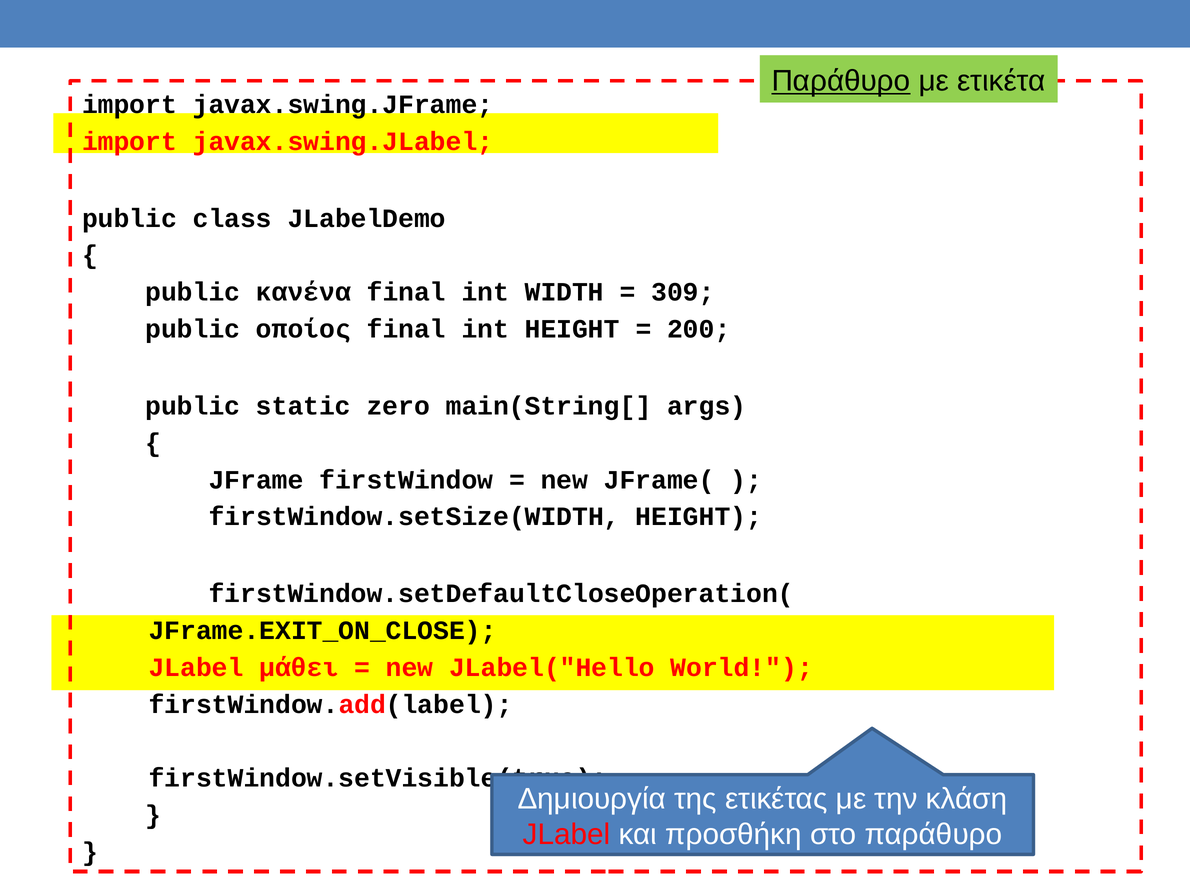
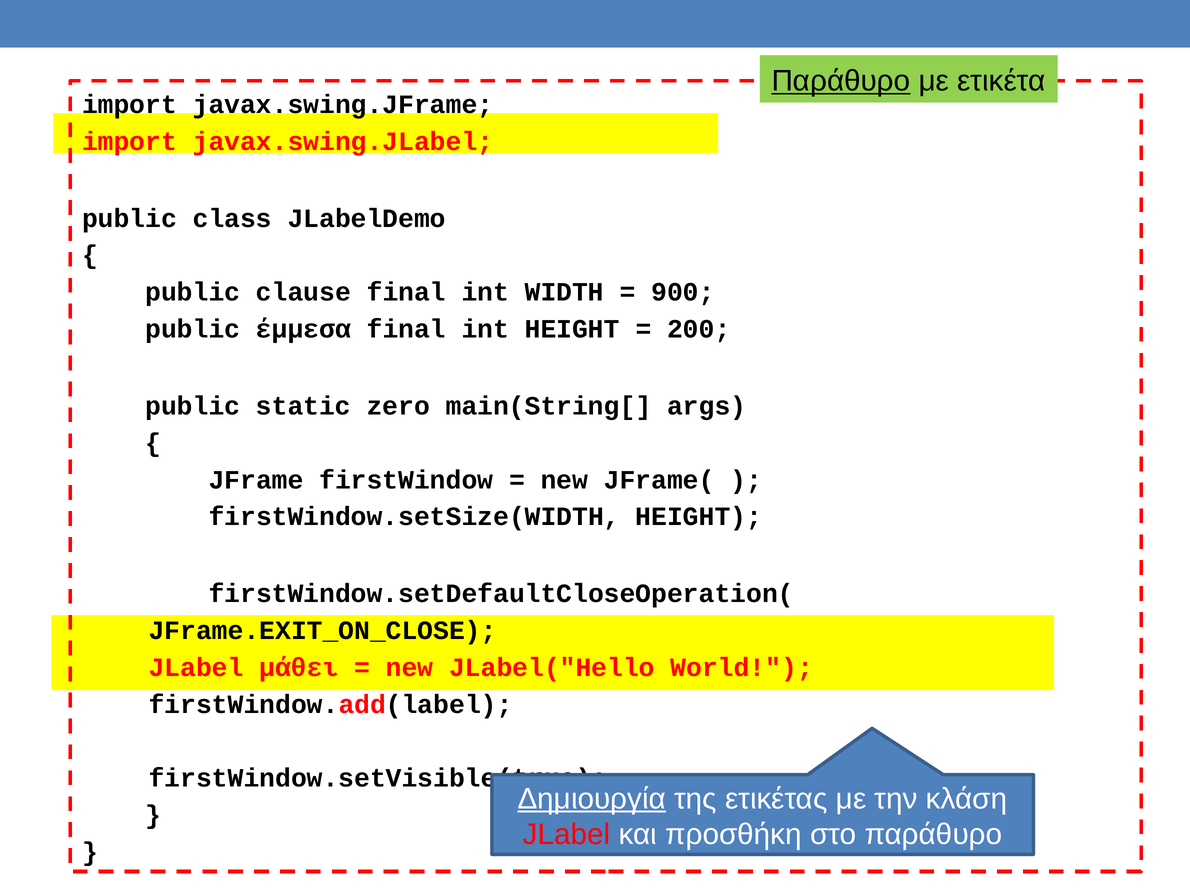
κανένα: κανένα -> clause (303, 292)
309: 309 -> 900 (683, 292)
οποίος: οποίος -> έμμεσα (303, 329)
Δημιουργία underline: none -> present (592, 798)
